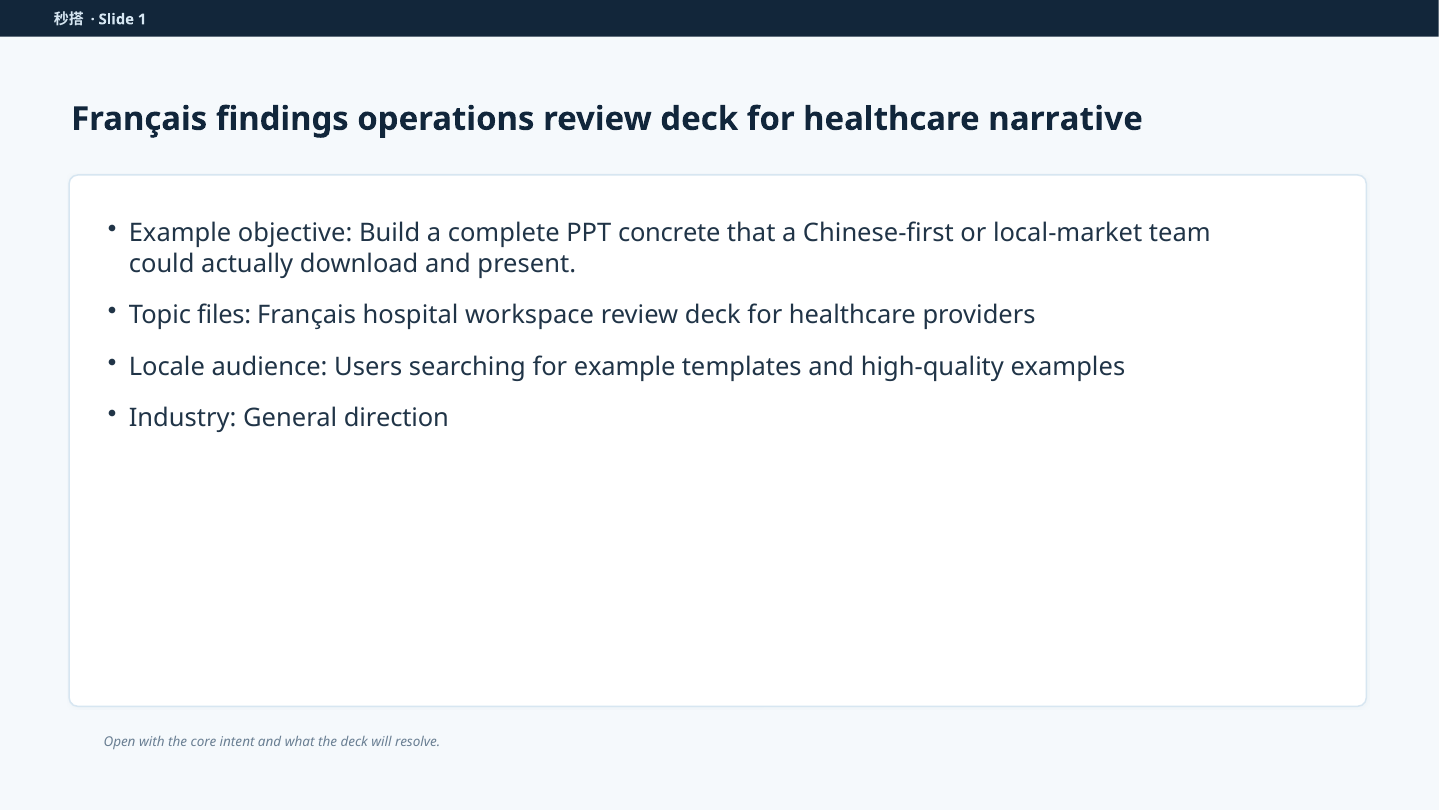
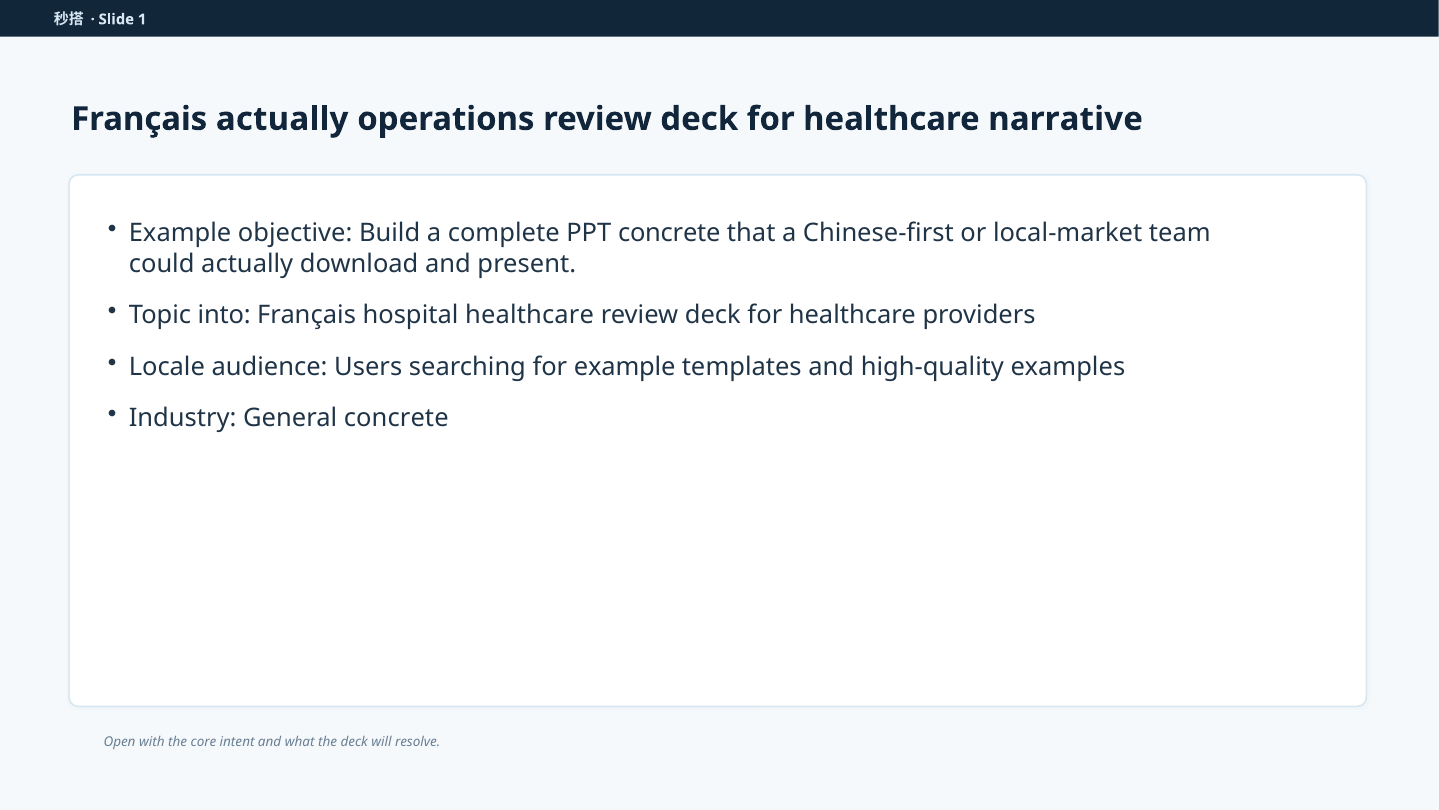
Français findings: findings -> actually (282, 119)
files: files -> into (224, 315)
hospital workspace: workspace -> healthcare (530, 315)
General direction: direction -> concrete (396, 418)
